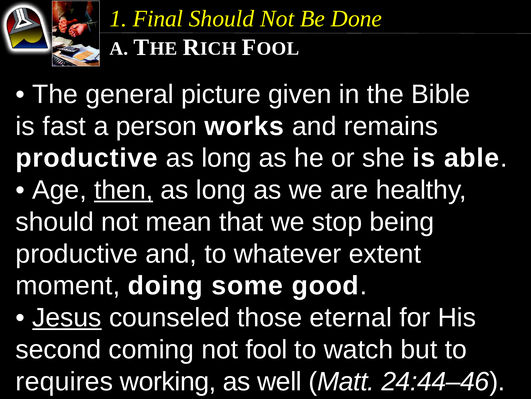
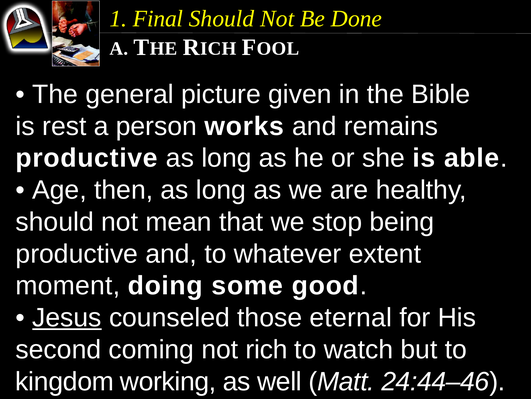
fast: fast -> rest (64, 126)
then underline: present -> none (124, 190)
fool: fool -> rich (266, 349)
requires: requires -> kingdom (65, 381)
